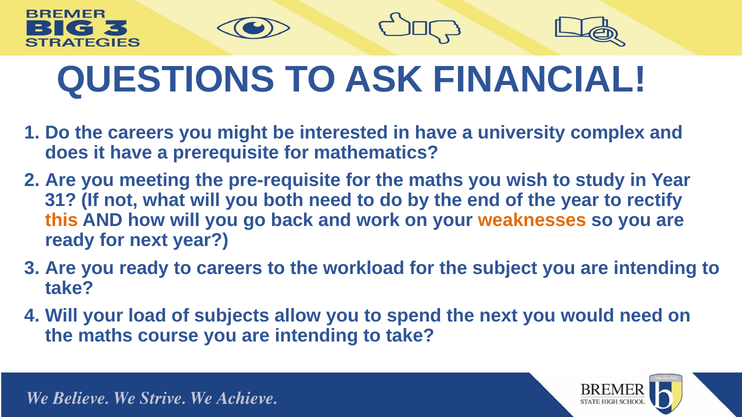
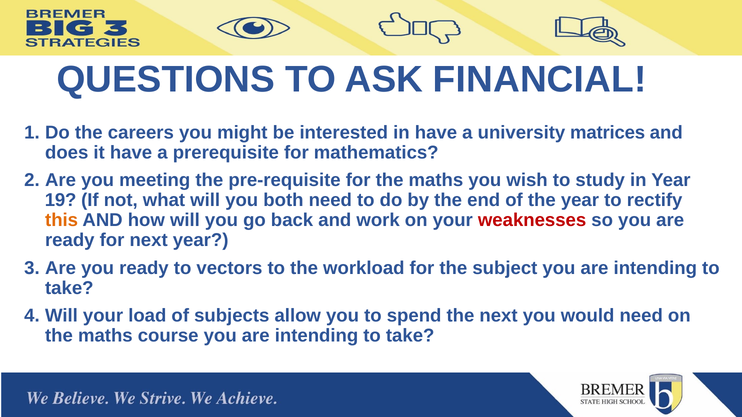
complex: complex -> matrices (608, 133)
31: 31 -> 19 (61, 200)
weaknesses colour: orange -> red (532, 220)
to careers: careers -> vectors (229, 268)
